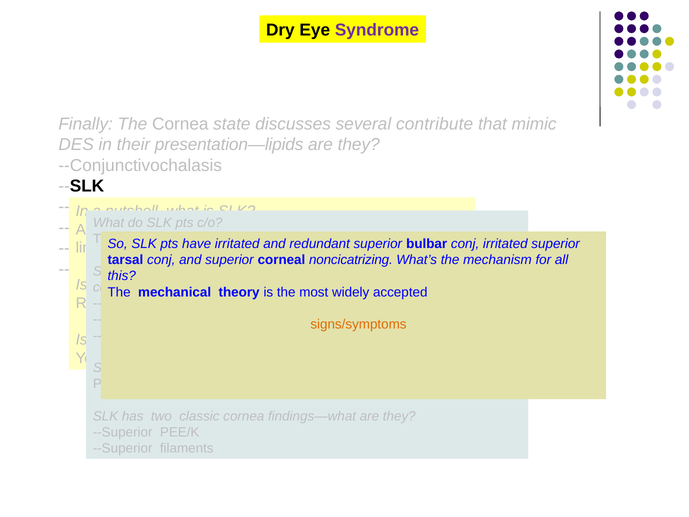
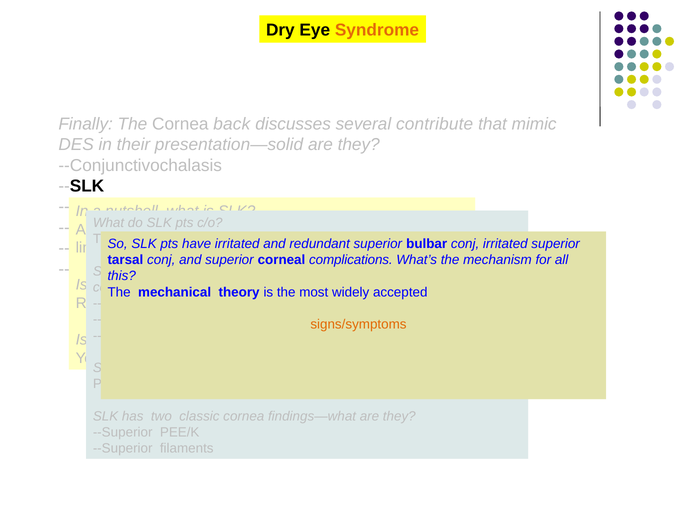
Syndrome colour: purple -> orange (377, 30)
state: state -> back (232, 124)
presentation—lipids: presentation—lipids -> presentation—solid (229, 145)
noncicatrizing: noncicatrizing -> complications (351, 260)
